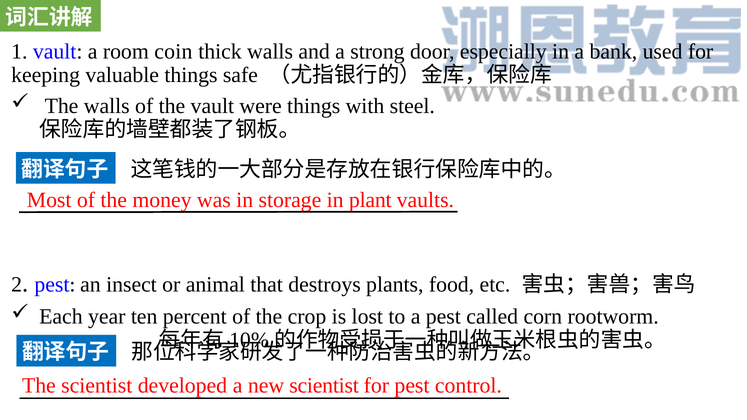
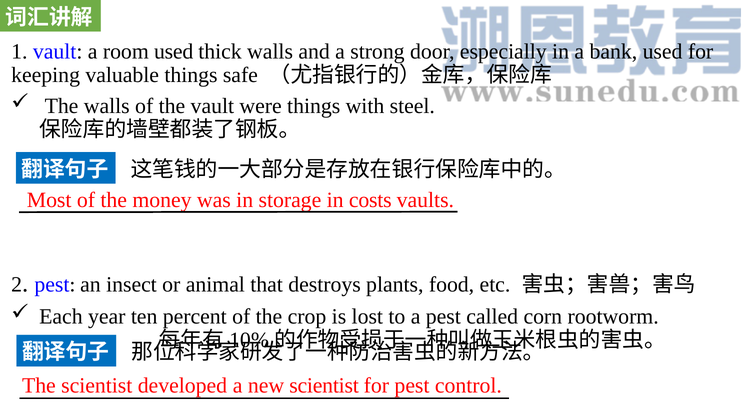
room coin: coin -> used (174, 51)
plant: plant -> costs (370, 200)
